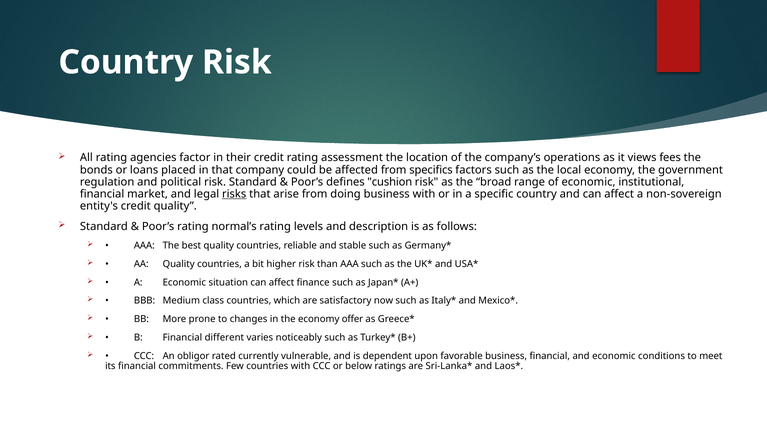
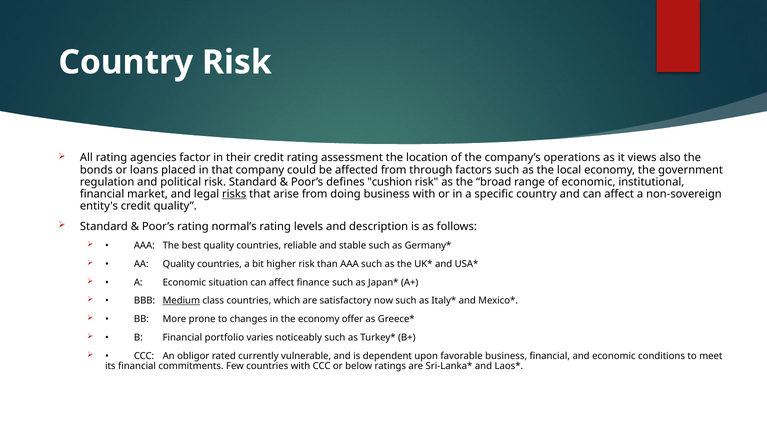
fees: fees -> also (670, 158)
specifics: specifics -> through (431, 170)
Medium underline: none -> present (181, 300)
different: different -> portfolio (224, 337)
